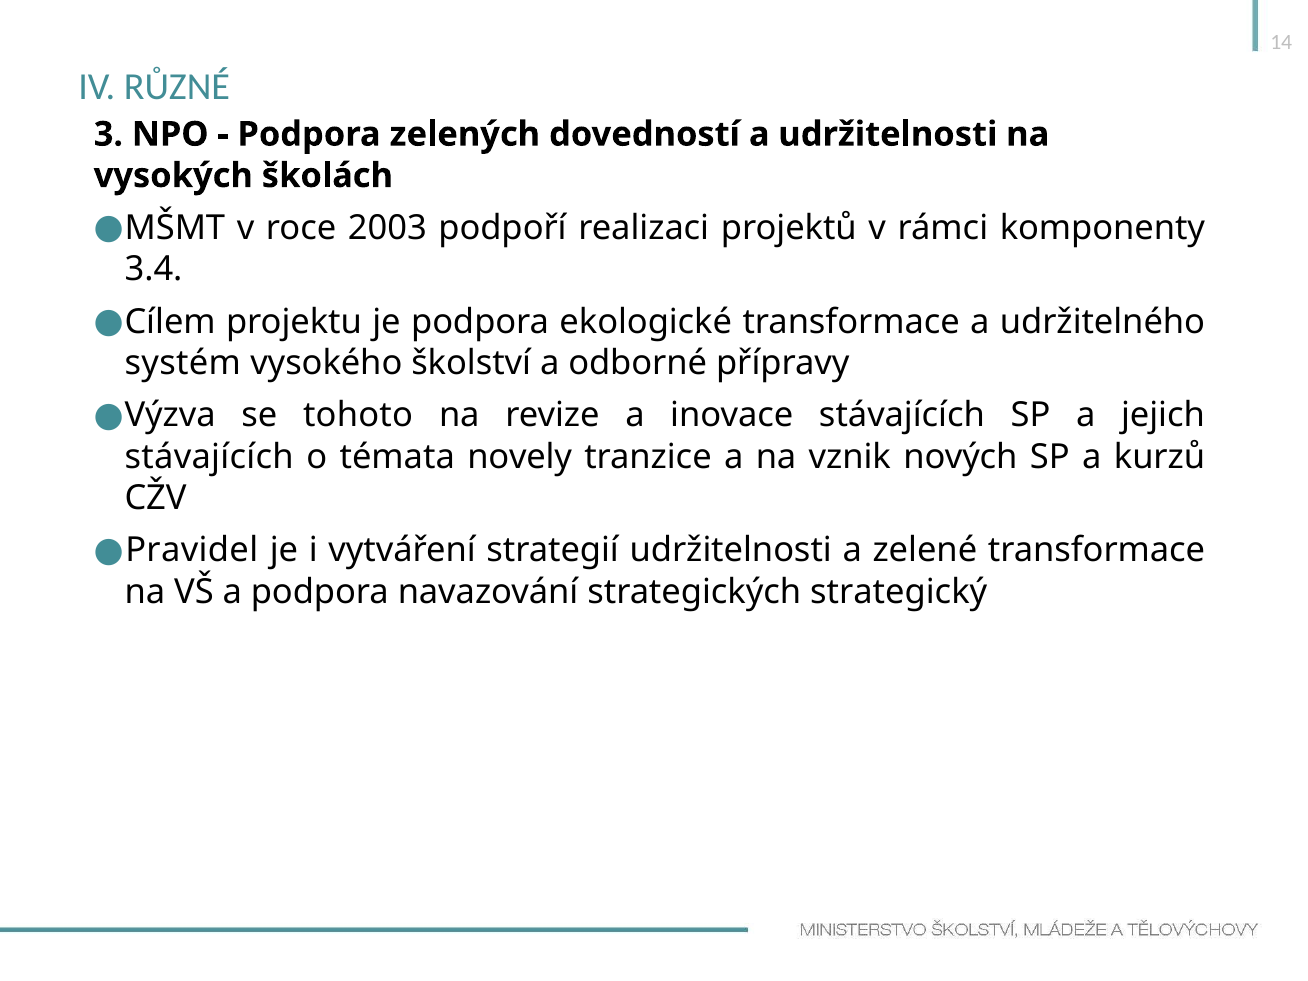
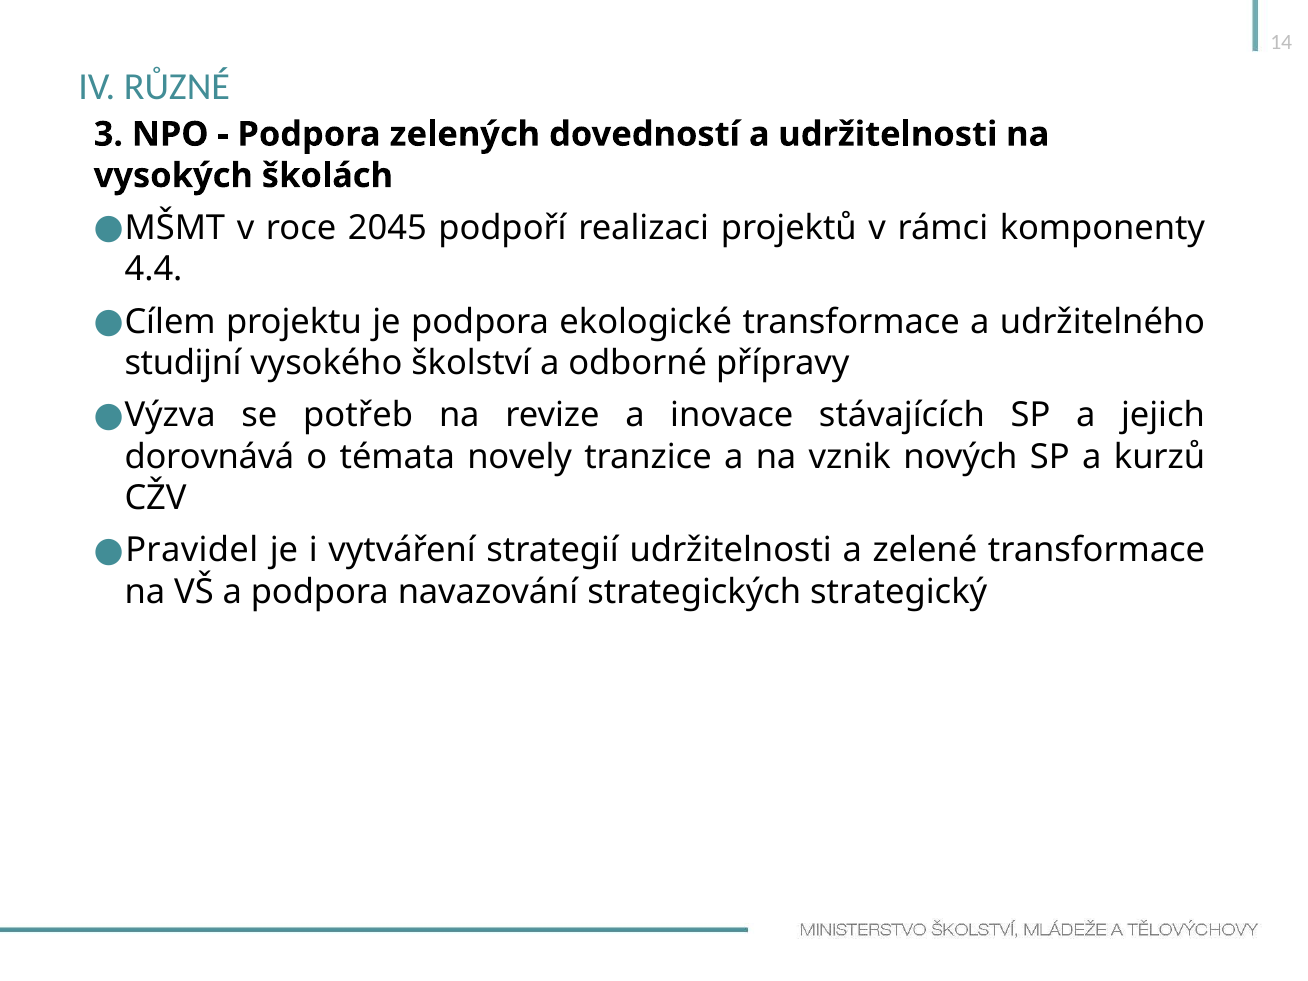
2003: 2003 -> 2045 (387, 228)
3.4: 3.4 -> 4.4 (154, 269)
systém: systém -> studijní (183, 363)
tohoto: tohoto -> potřeb (358, 415)
stávajících: stávajících -> dorovnává (209, 457)
